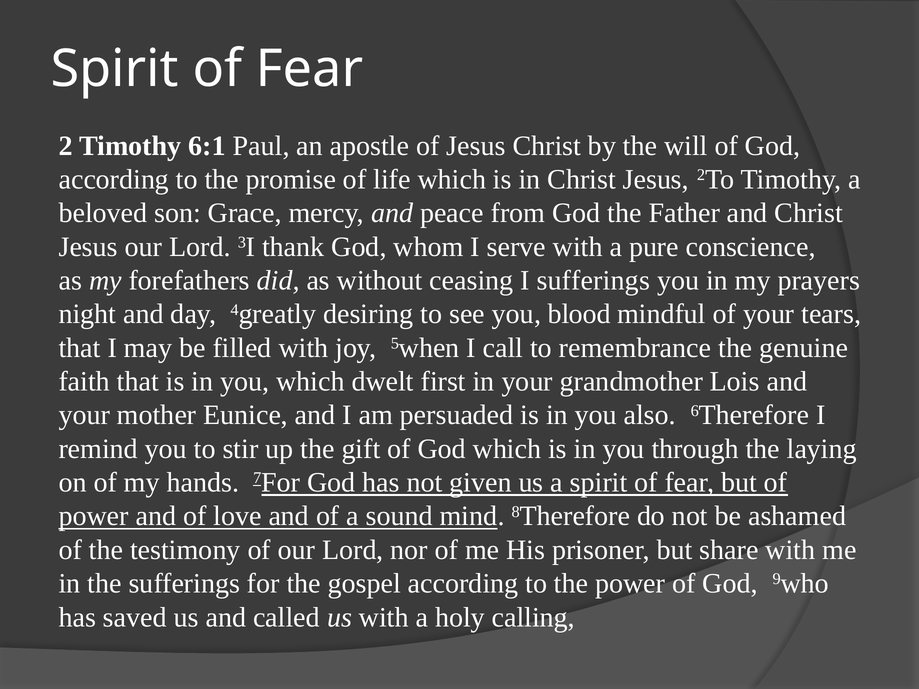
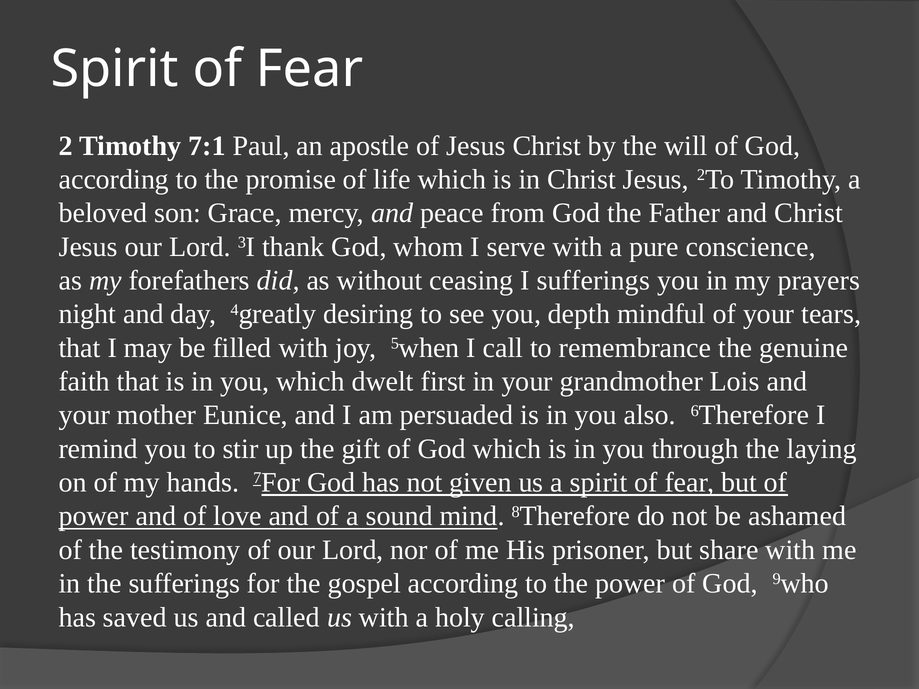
6:1: 6:1 -> 7:1 (207, 146)
blood: blood -> depth (579, 314)
